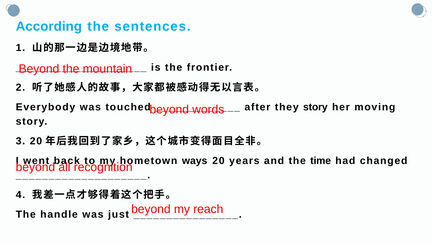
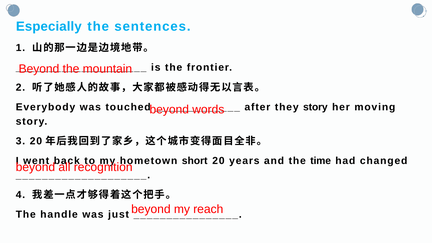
According: According -> Especially (49, 27)
ways: ways -> short (195, 161)
